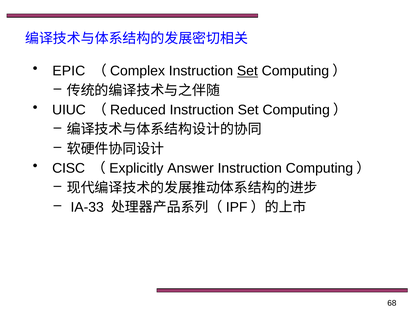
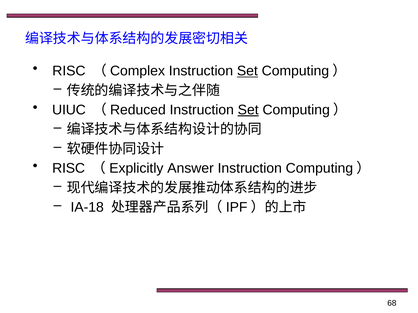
EPIC: EPIC -> RISC (69, 71)
Set underline: none -> present (248, 110)
CISC: CISC -> RISC (69, 169)
IA-33: IA-33 -> IA-18 (87, 208)
